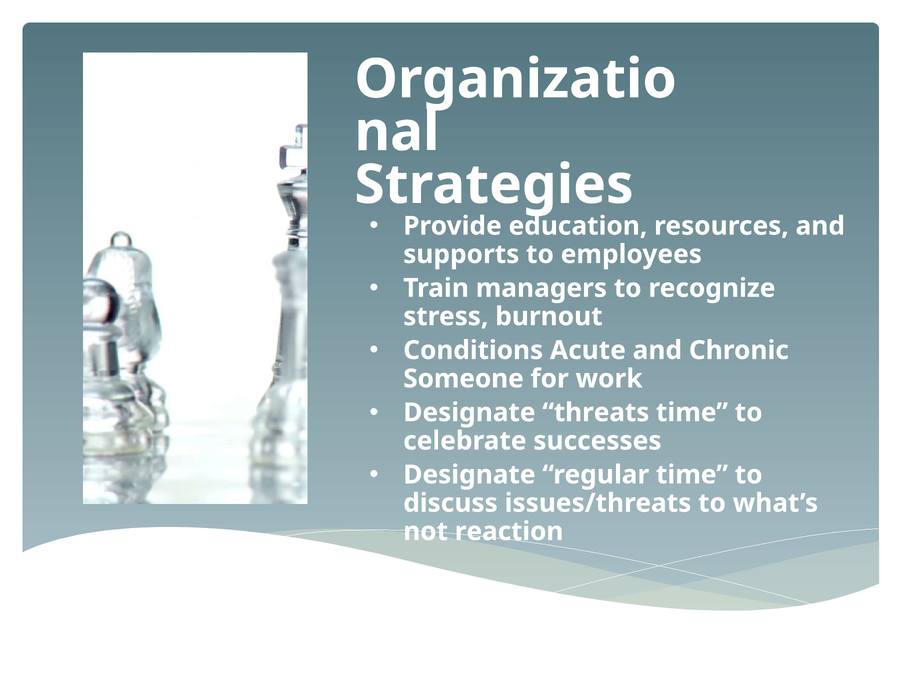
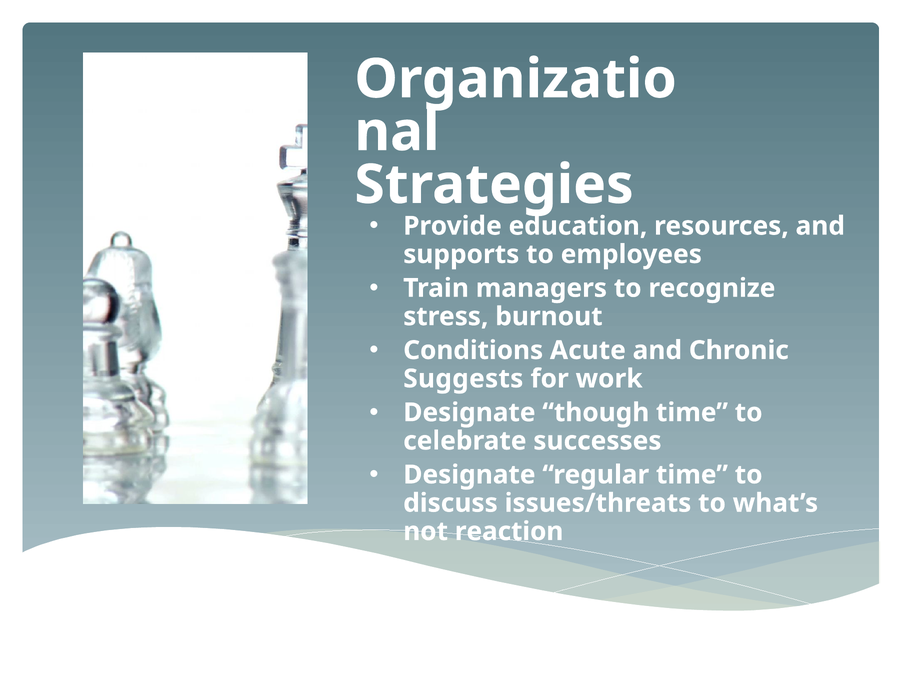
Someone: Someone -> Suggests (463, 379)
threats: threats -> though (596, 413)
